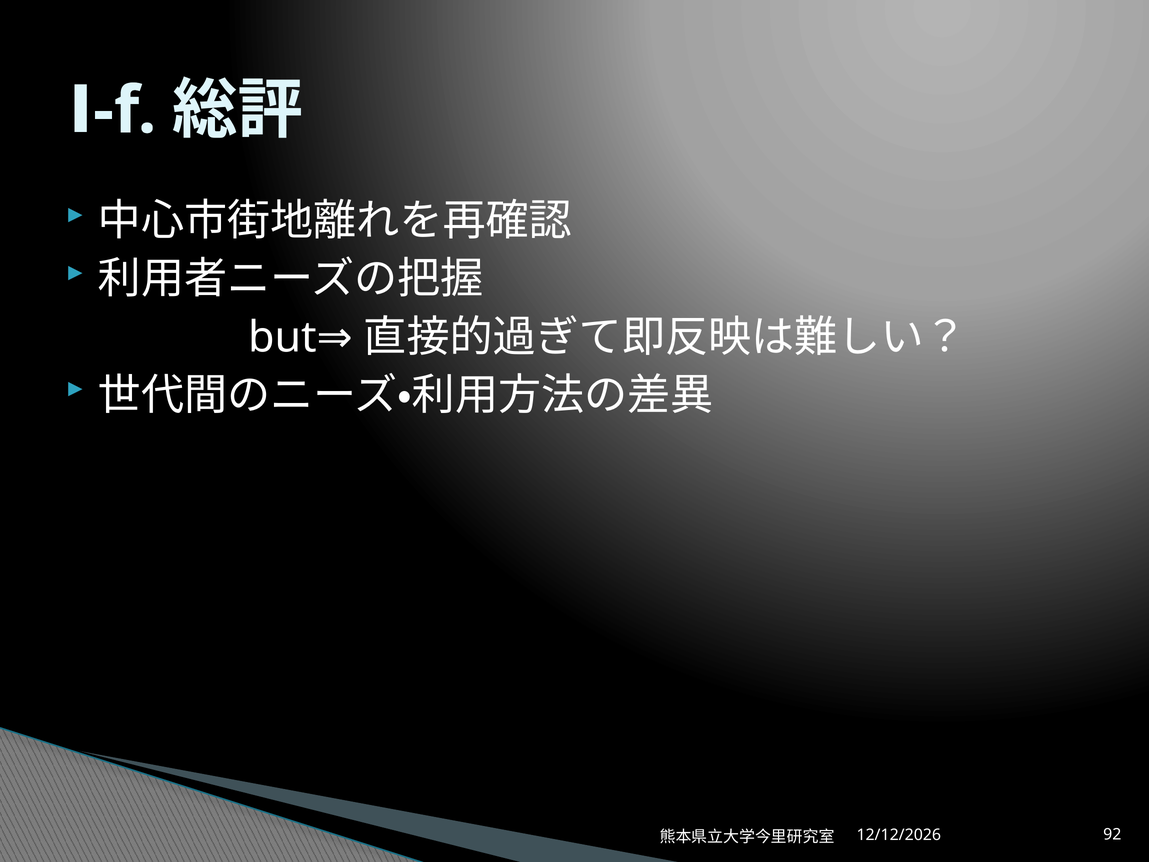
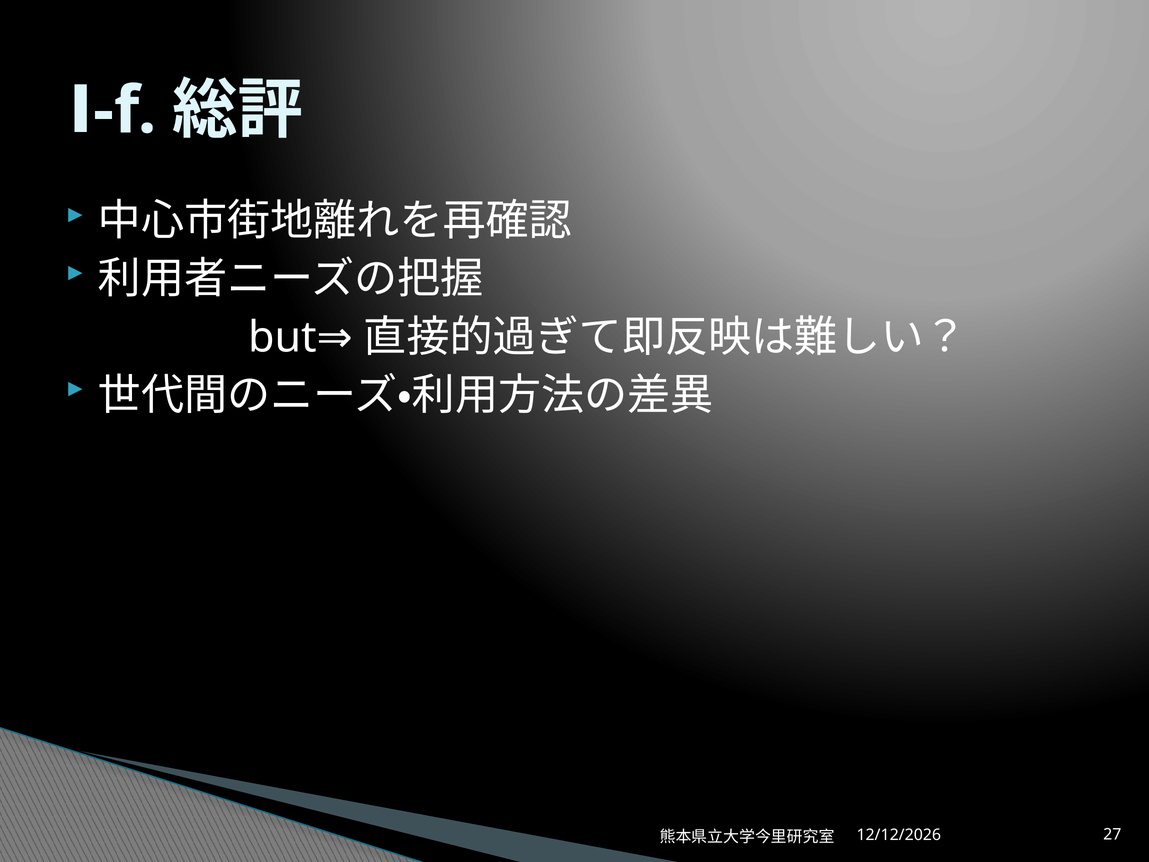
92: 92 -> 27 (1112, 834)
